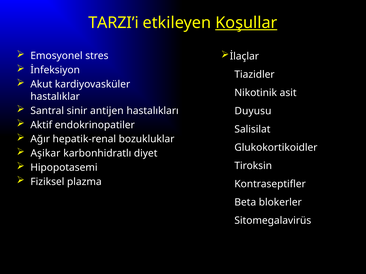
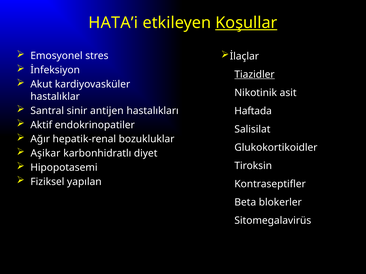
TARZI’i: TARZI’i -> HATA’i (113, 23)
Tiazidler underline: none -> present (255, 75)
Duyusu: Duyusu -> Haftada (253, 111)
plazma: plazma -> yapılan (84, 182)
